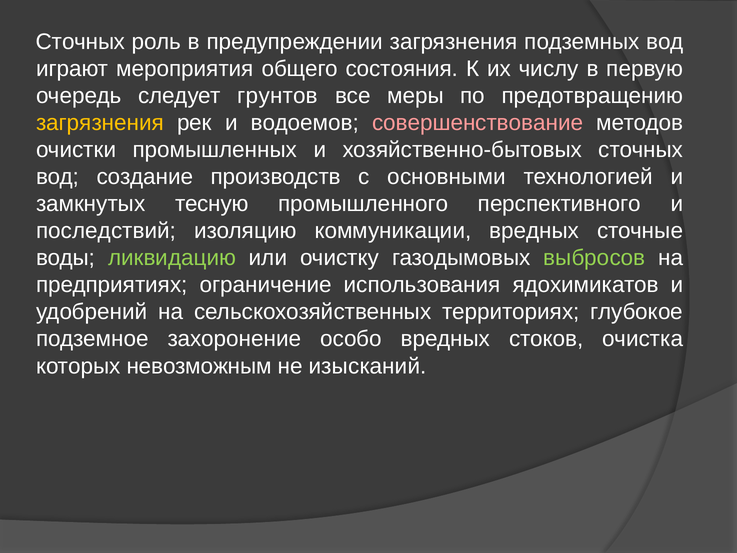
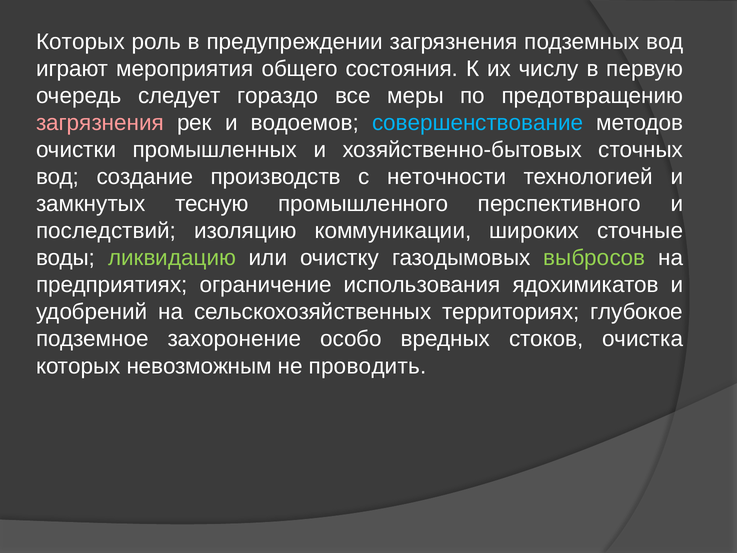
Сточных: Сточных -> Которых (80, 42)
грунтов: грунтов -> гораздо (278, 96)
загрязнения colour: yellow -> pink (100, 123)
совершенствование colour: pink -> light blue (478, 123)
основными: основными -> неточности (447, 177)
коммуникации вредных: вредных -> широких (534, 231)
изысканий: изысканий -> проводить (368, 366)
